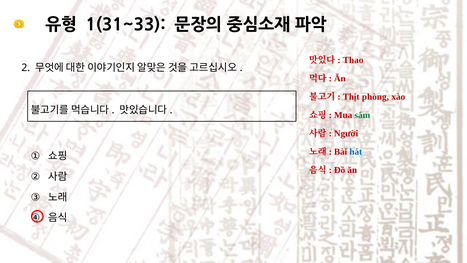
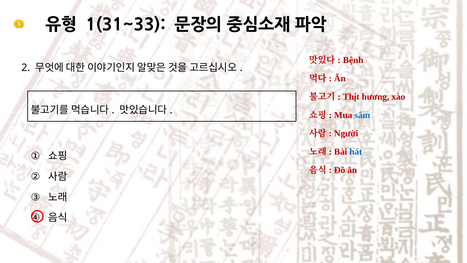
Thao: Thao -> Bệnh (353, 60)
phòng: phòng -> hương (376, 97)
sắm colour: green -> blue (362, 115)
